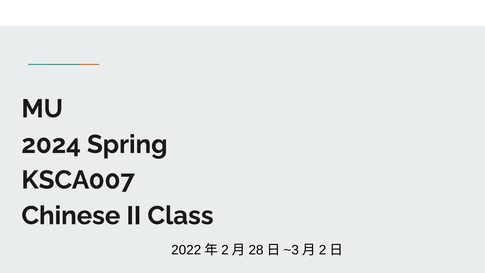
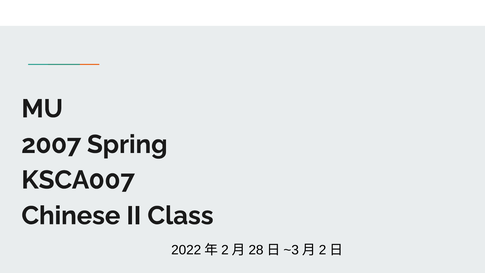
2024: 2024 -> 2007 (51, 144)
